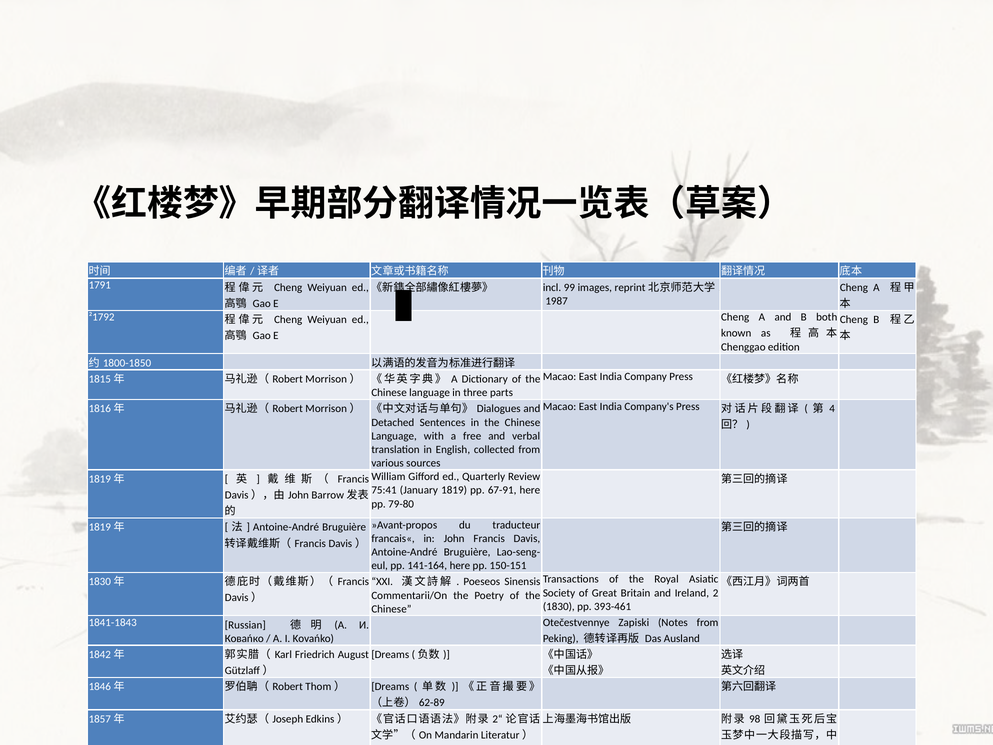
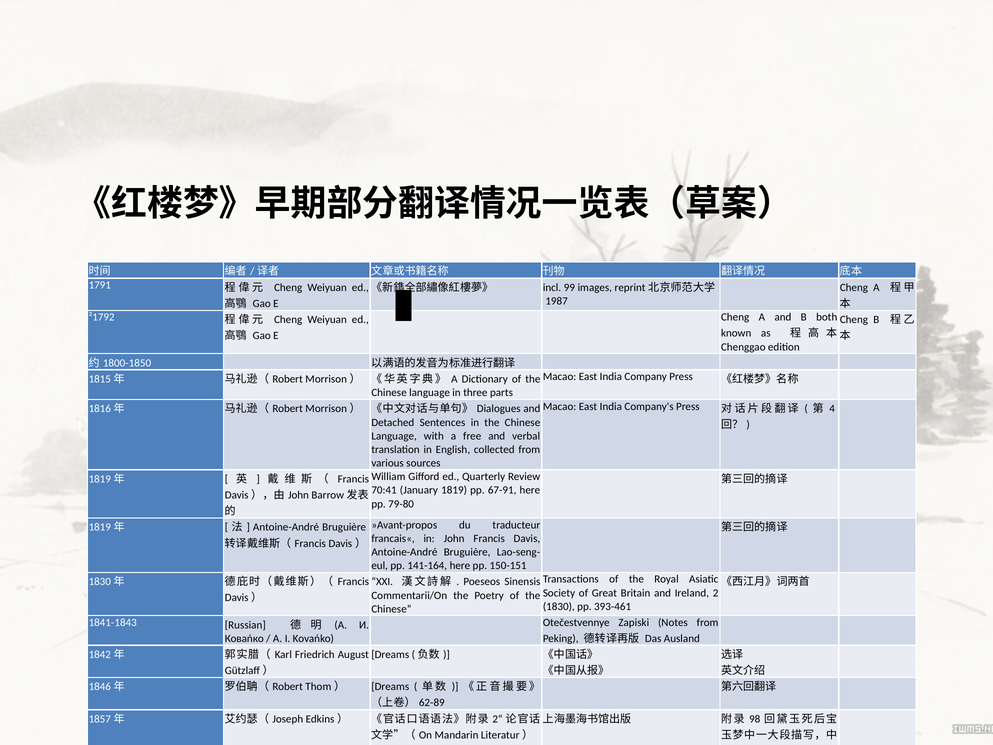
75:41: 75:41 -> 70:41 (384, 490)
